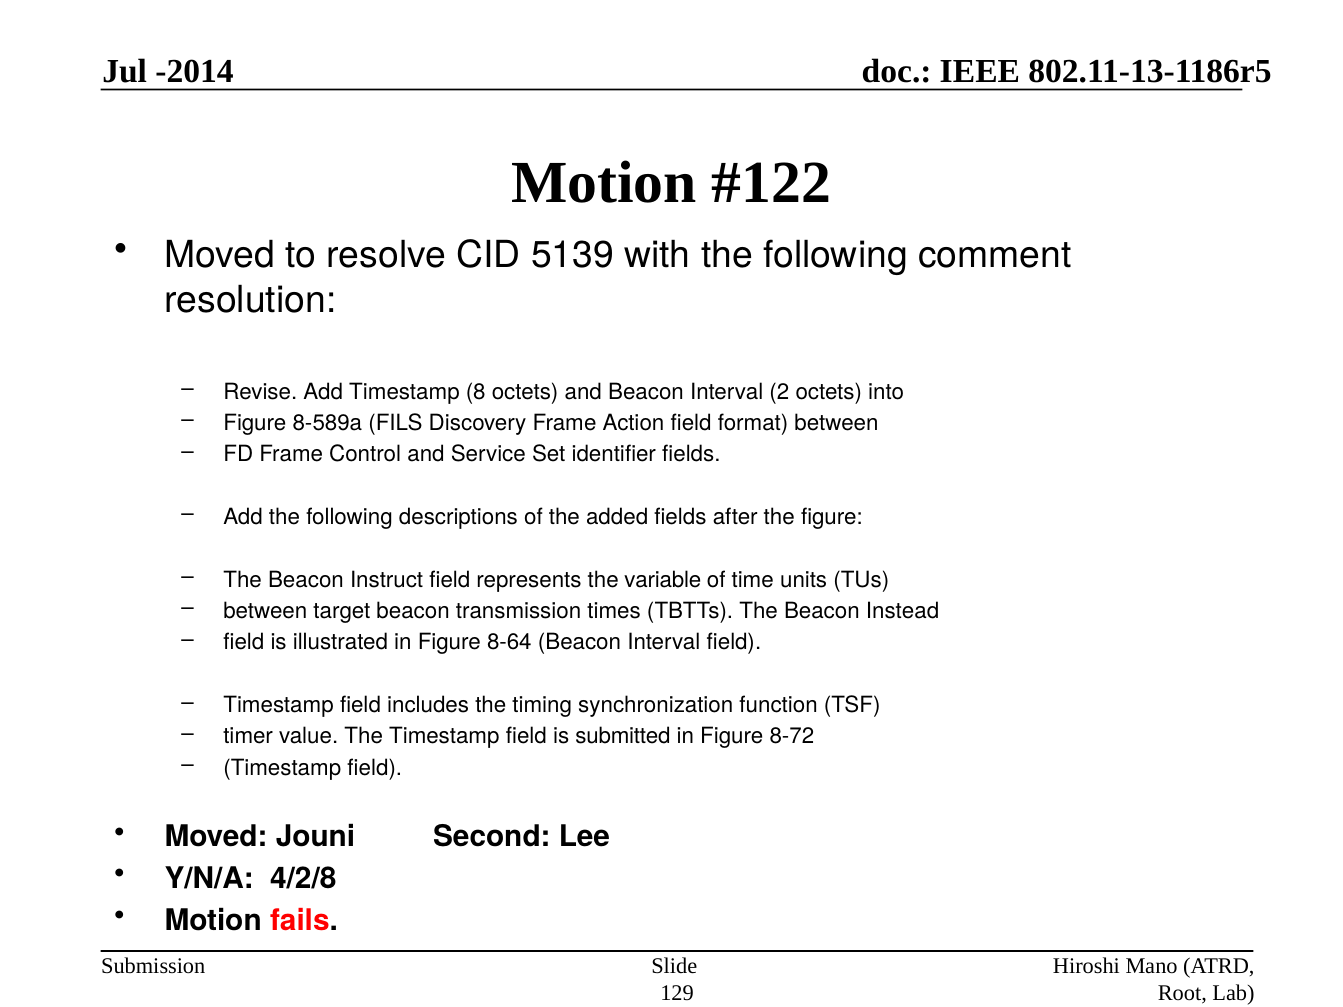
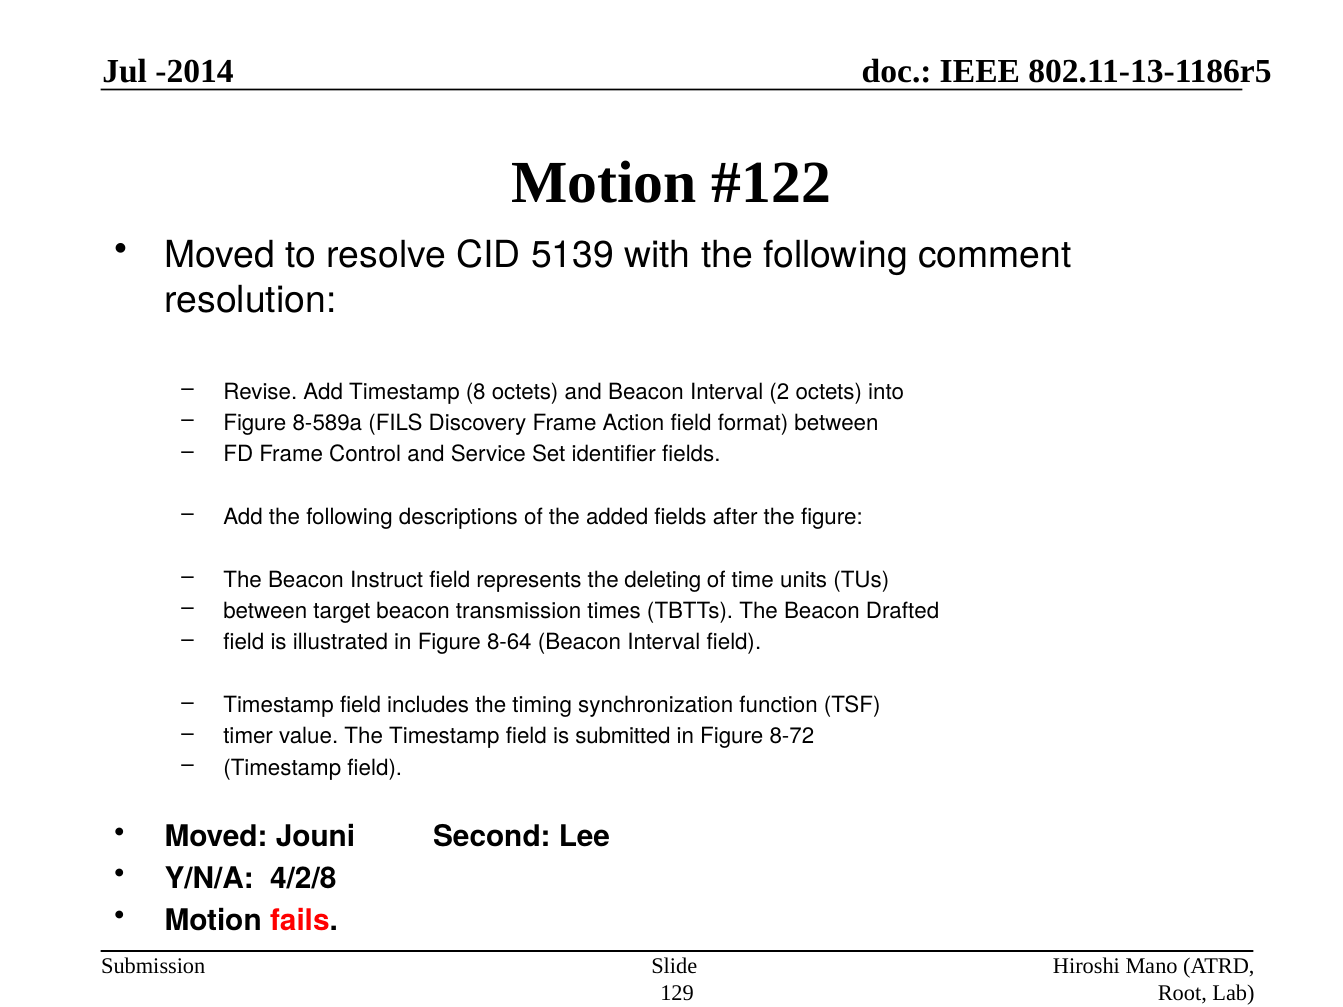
variable: variable -> deleting (663, 580)
Instead: Instead -> Drafted (903, 611)
